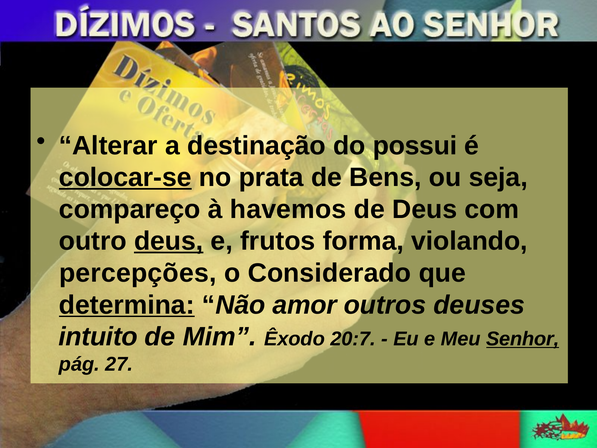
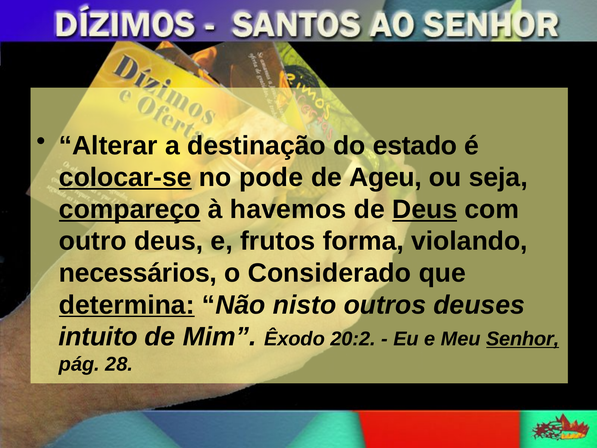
possui: possui -> estado (415, 145)
prata: prata -> pode (271, 177)
Bens: Bens -> Ageu (386, 177)
compareço underline: none -> present (130, 209)
Deus underline: none -> present (425, 209)
deus underline: present -> none (169, 241)
percepções: percepções -> necessários (138, 273)
amor: amor -> nisto (305, 305)
20:7: 20:7 -> 20:2 (353, 339)
27: 27 -> 28 (119, 364)
